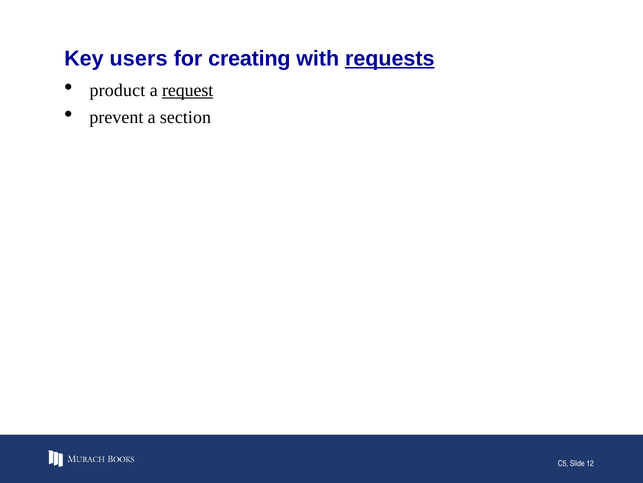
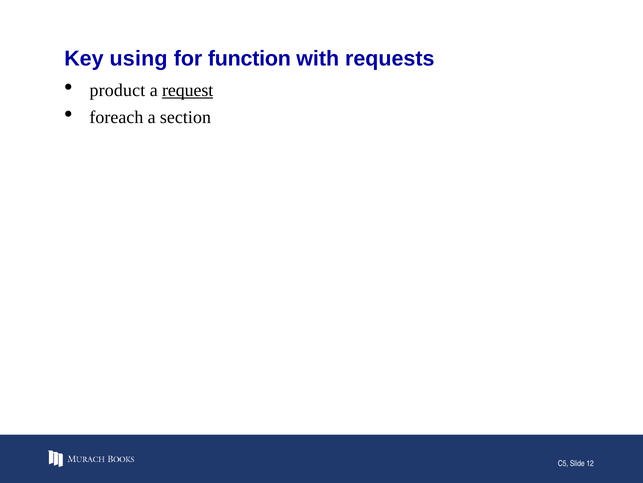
users: users -> using (139, 58)
creating: creating -> function (249, 58)
requests underline: present -> none (390, 58)
prevent: prevent -> foreach (116, 117)
